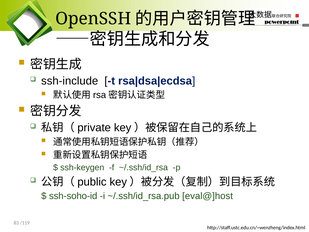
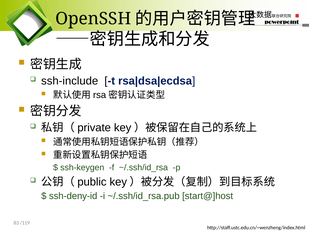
ssh-soho-id: ssh-soho-id -> ssh-deny-id (73, 196)
eval@]host: eval@]host -> start@]host (208, 196)
